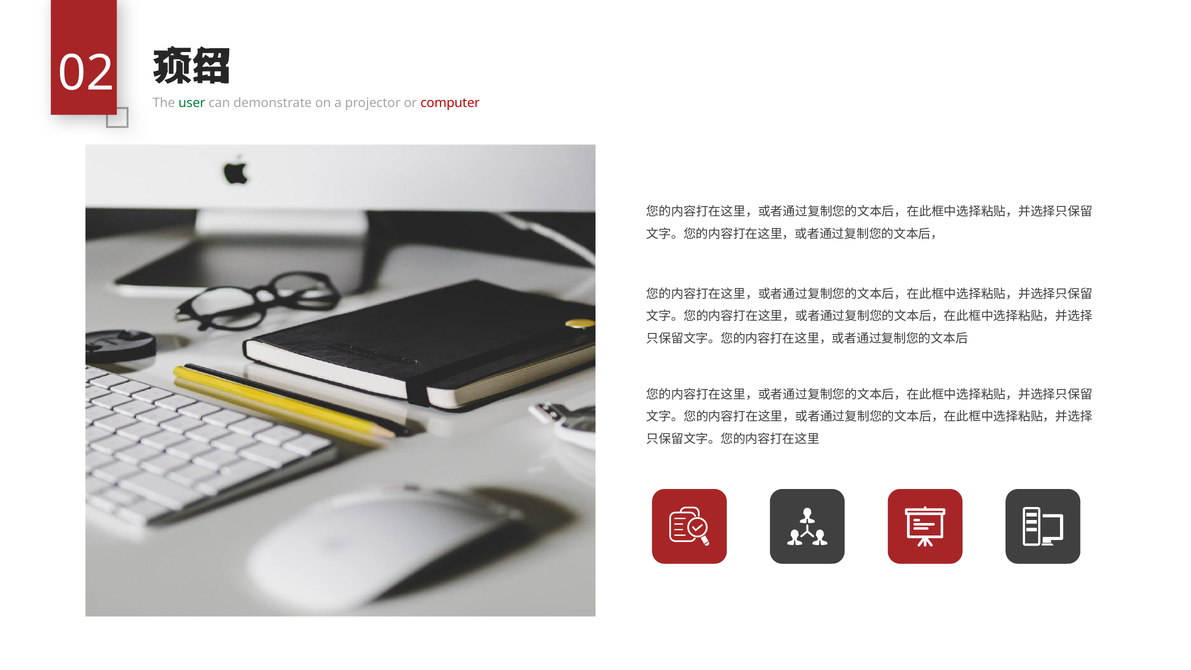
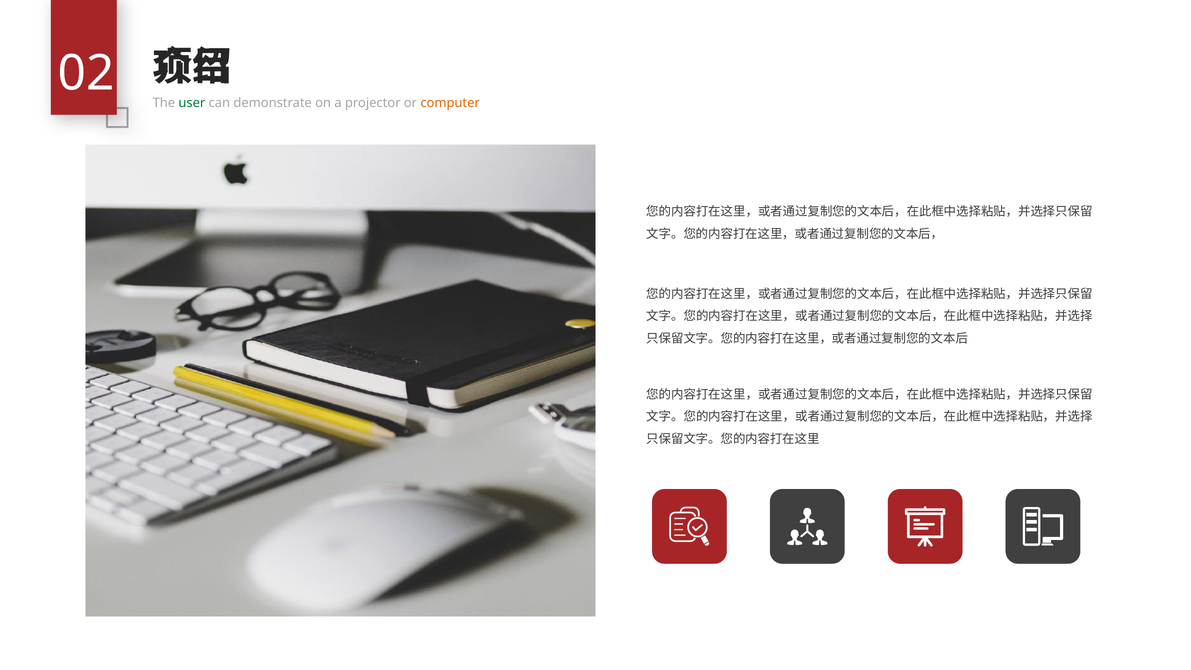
computer colour: red -> orange (450, 103)
